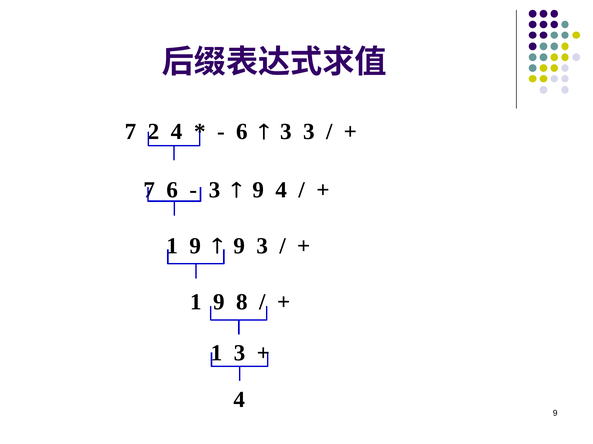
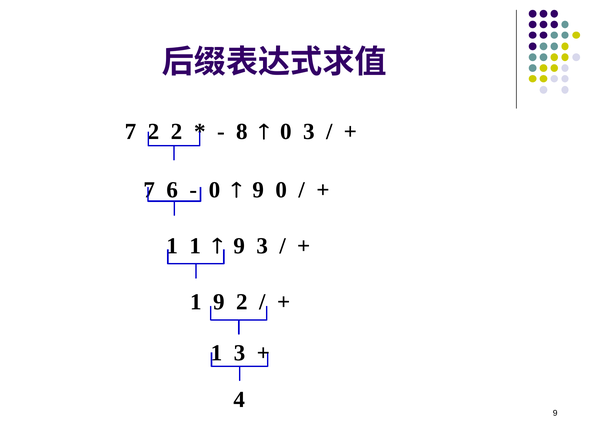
2 4: 4 -> 2 (177, 132)
6: 6 -> 8 (242, 132)
3: 3 -> 0 (286, 132)
3: 3 -> 0 (214, 190)
9 4: 4 -> 0 (281, 190)
9: 9 -> 1 (195, 246)
9 8: 8 -> 2 (242, 302)
